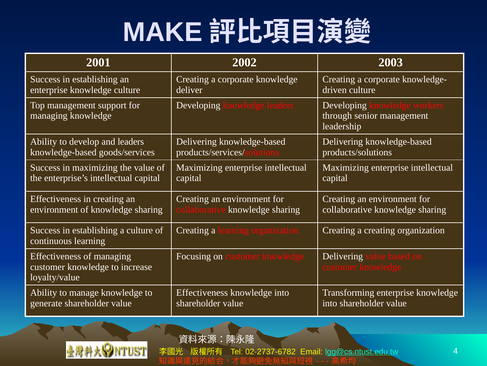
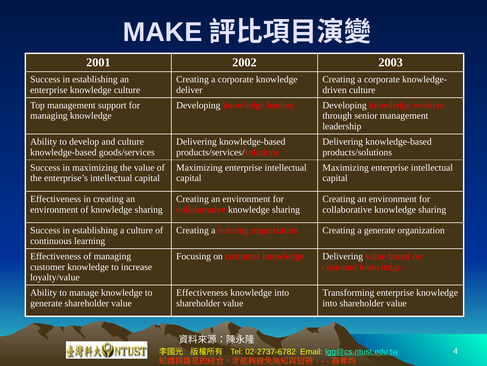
and leaders: leaders -> culture (131, 141)
a creating: creating -> generate (380, 230)
